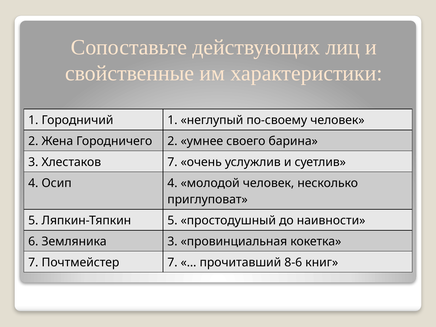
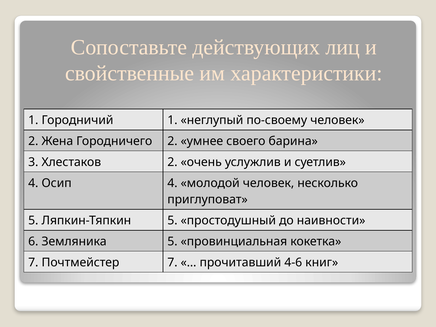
Хлестаков 7: 7 -> 2 (172, 162)
Земляника 3: 3 -> 5 (172, 241)
8-6: 8-6 -> 4-6 (293, 262)
